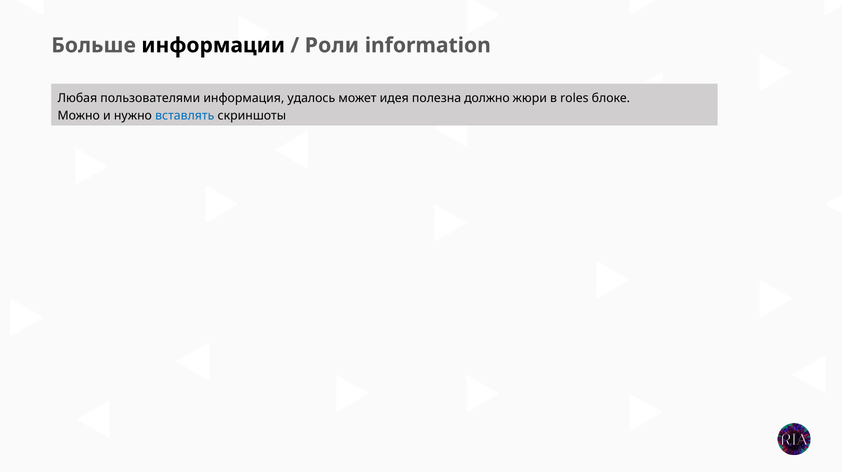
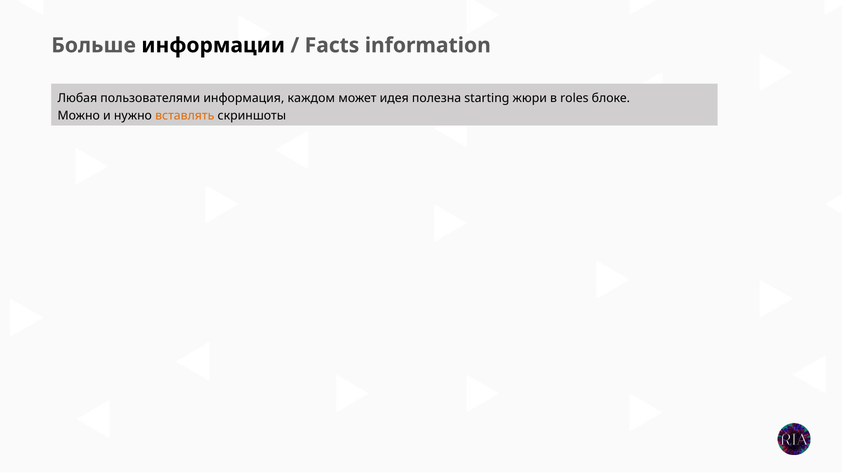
Роли: Роли -> Facts (332, 45)
удалось: удалось -> каждом (311, 98)
должно: должно -> starting (487, 98)
вставлять colour: blue -> orange (185, 116)
